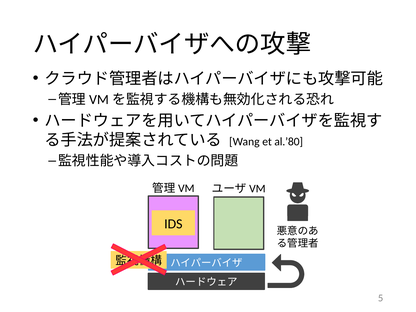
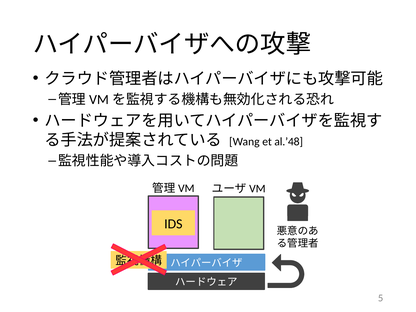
al.’80: al.’80 -> al.’48 (289, 142)
